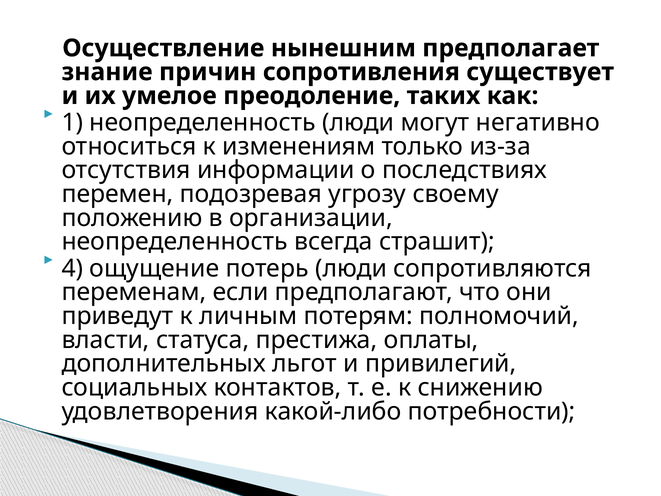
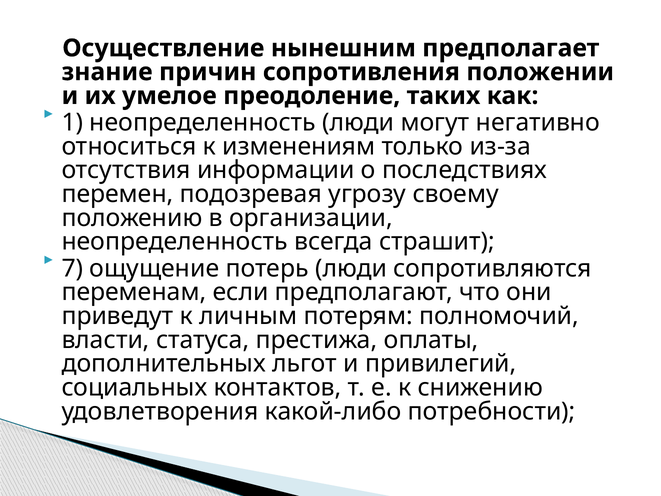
существует: существует -> положении (540, 72)
4: 4 -> 7 (72, 268)
